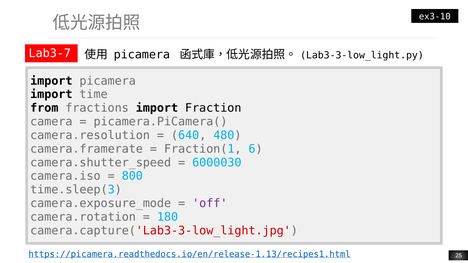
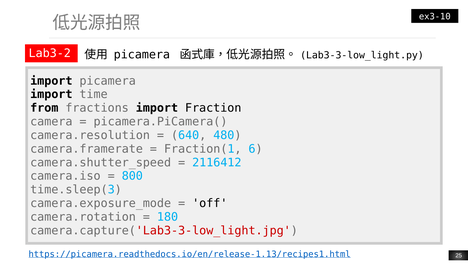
Lab3-7: Lab3-7 -> Lab3-2 (50, 53)
6000030: 6000030 -> 2116412 (217, 163)
off colour: purple -> black (210, 204)
